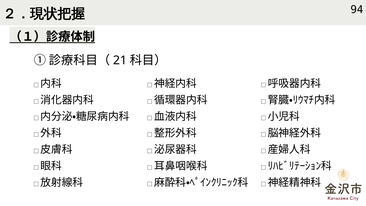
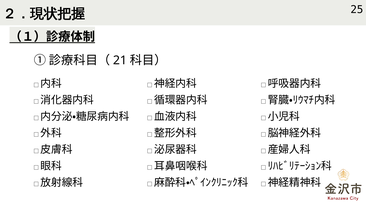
94: 94 -> 25 (357, 10)
